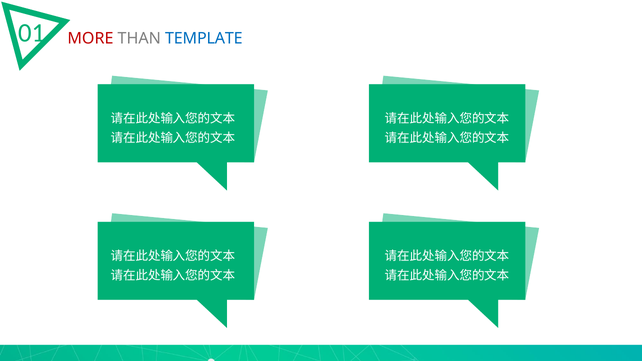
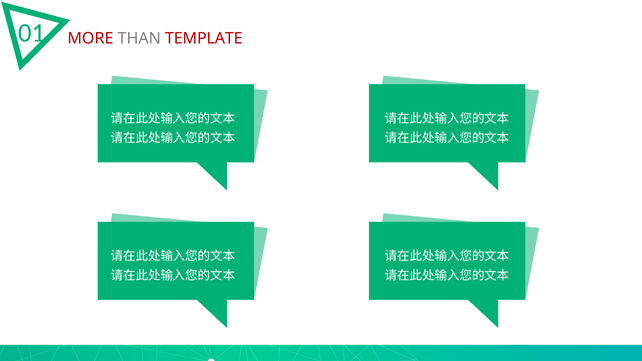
TEMPLATE colour: blue -> red (204, 39)
